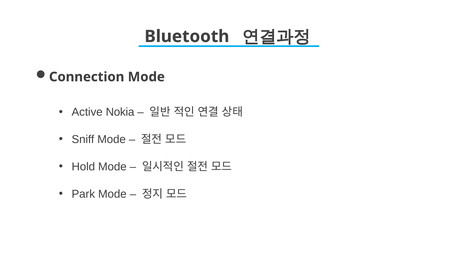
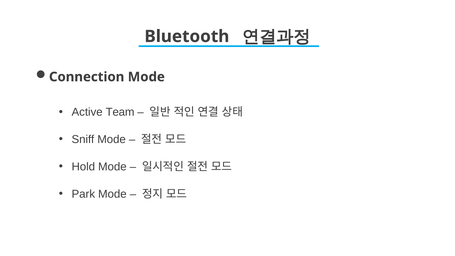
Nokia: Nokia -> Team (120, 112)
